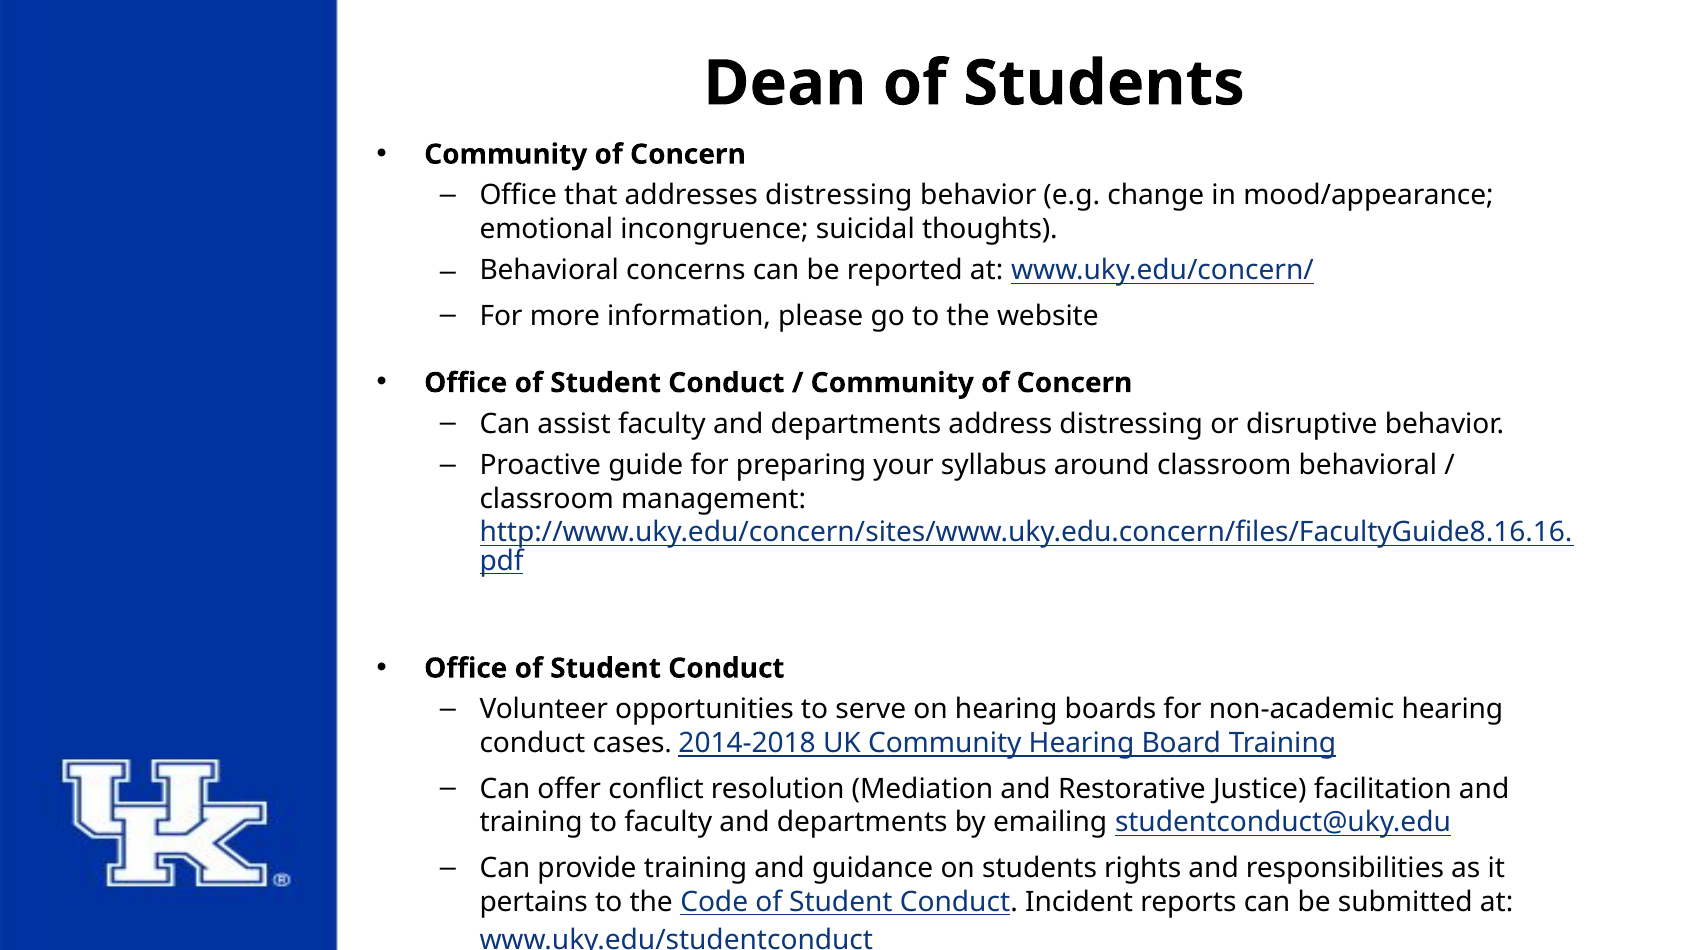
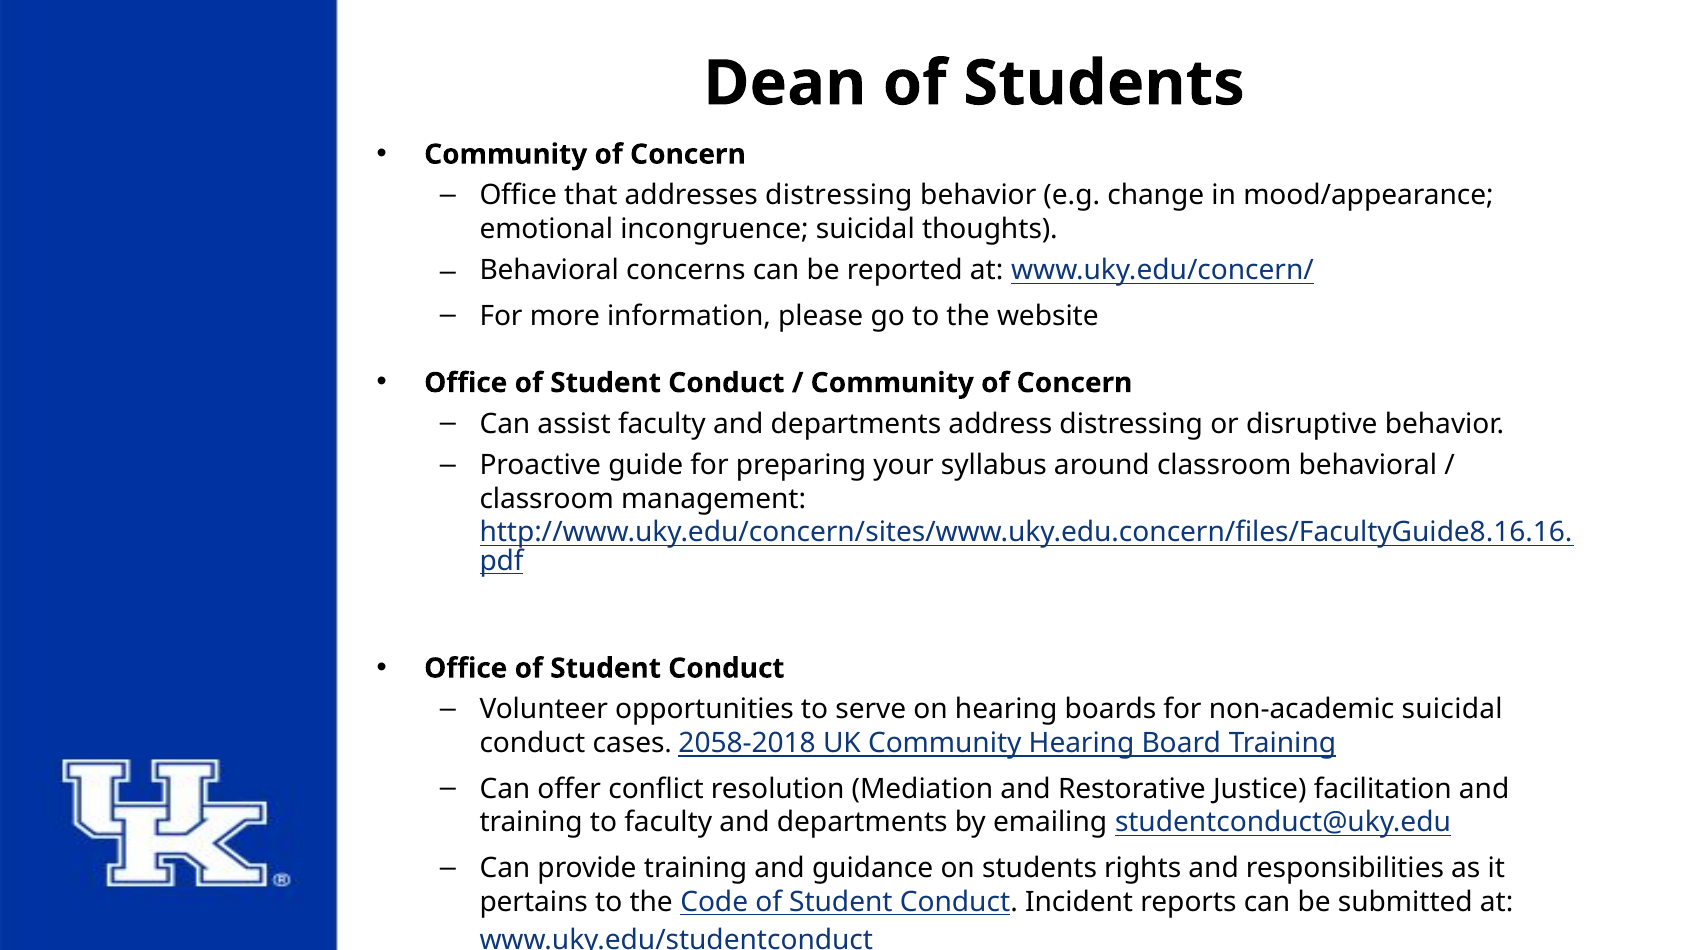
non-academic hearing: hearing -> suicidal (1452, 709)
2014-2018: 2014-2018 -> 2058-2018 (747, 743)
